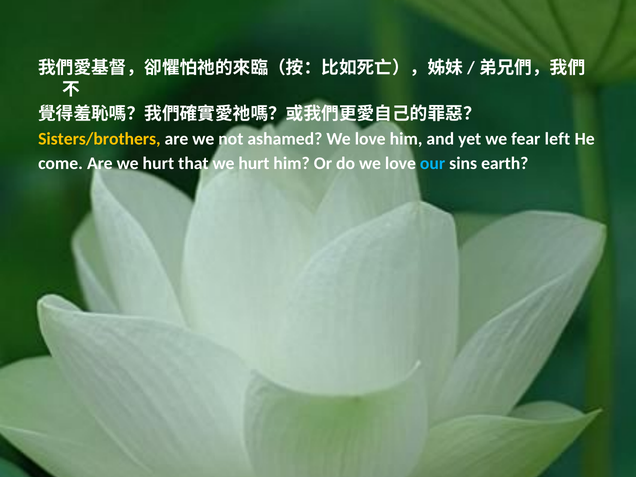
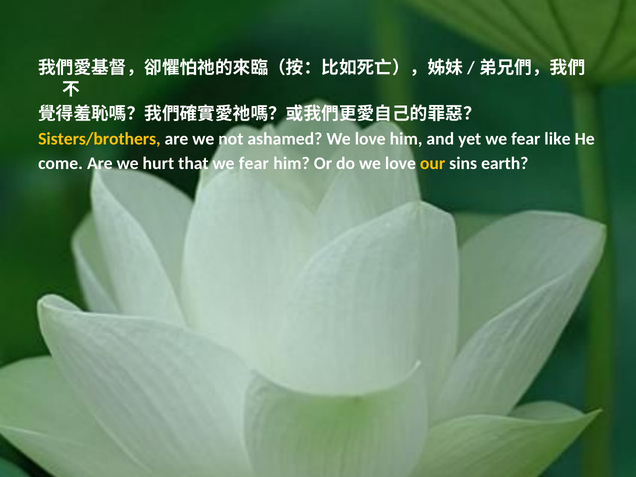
left: left -> like (557, 139)
that we hurt: hurt -> fear (254, 164)
our colour: light blue -> yellow (433, 164)
